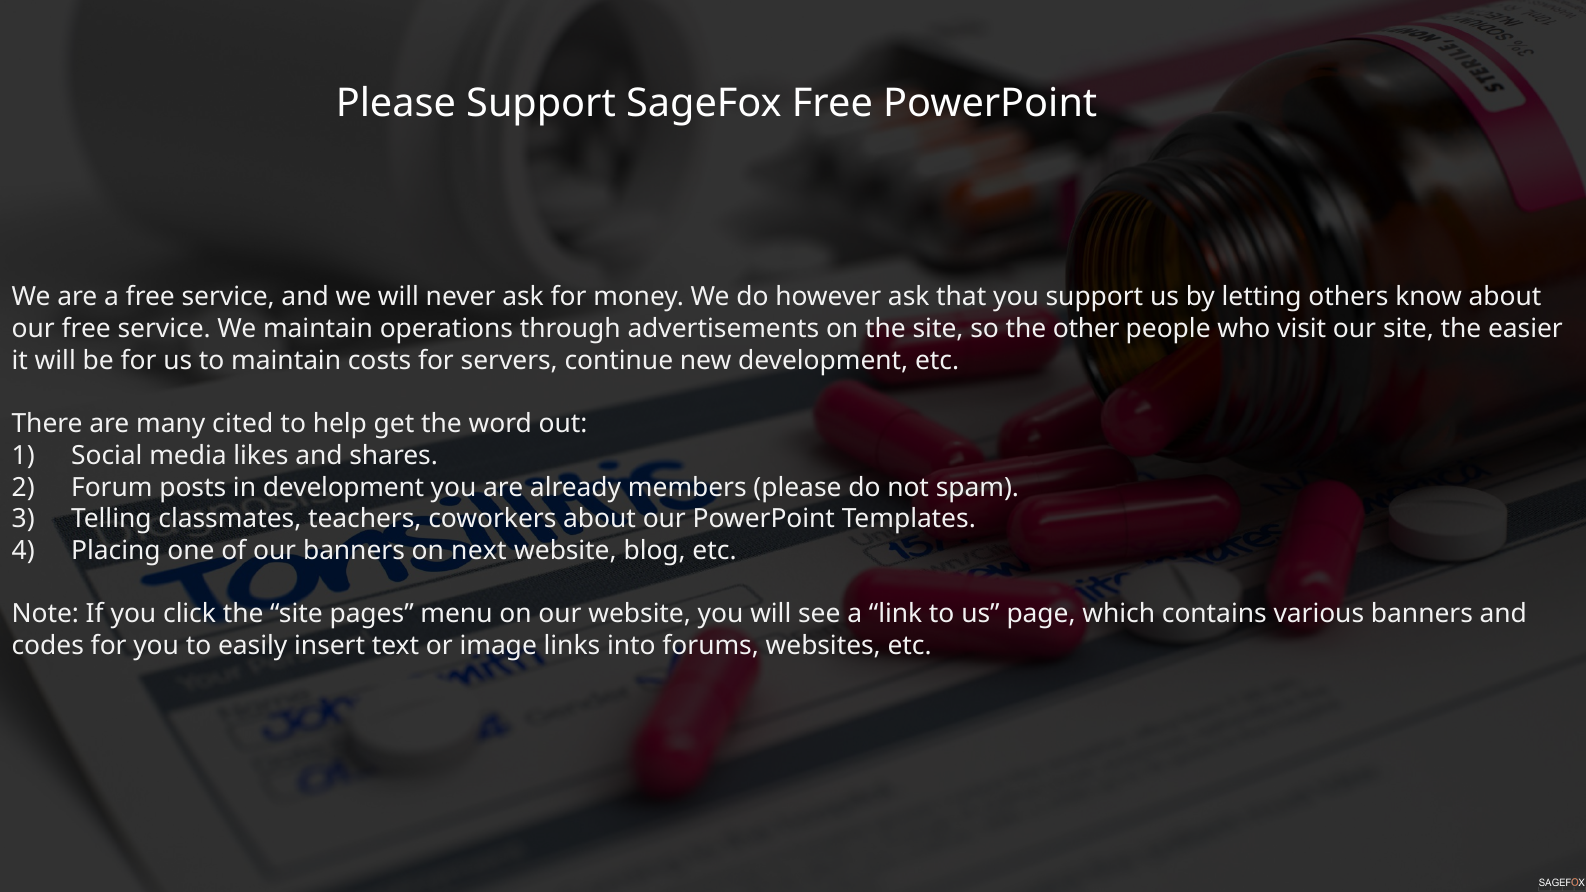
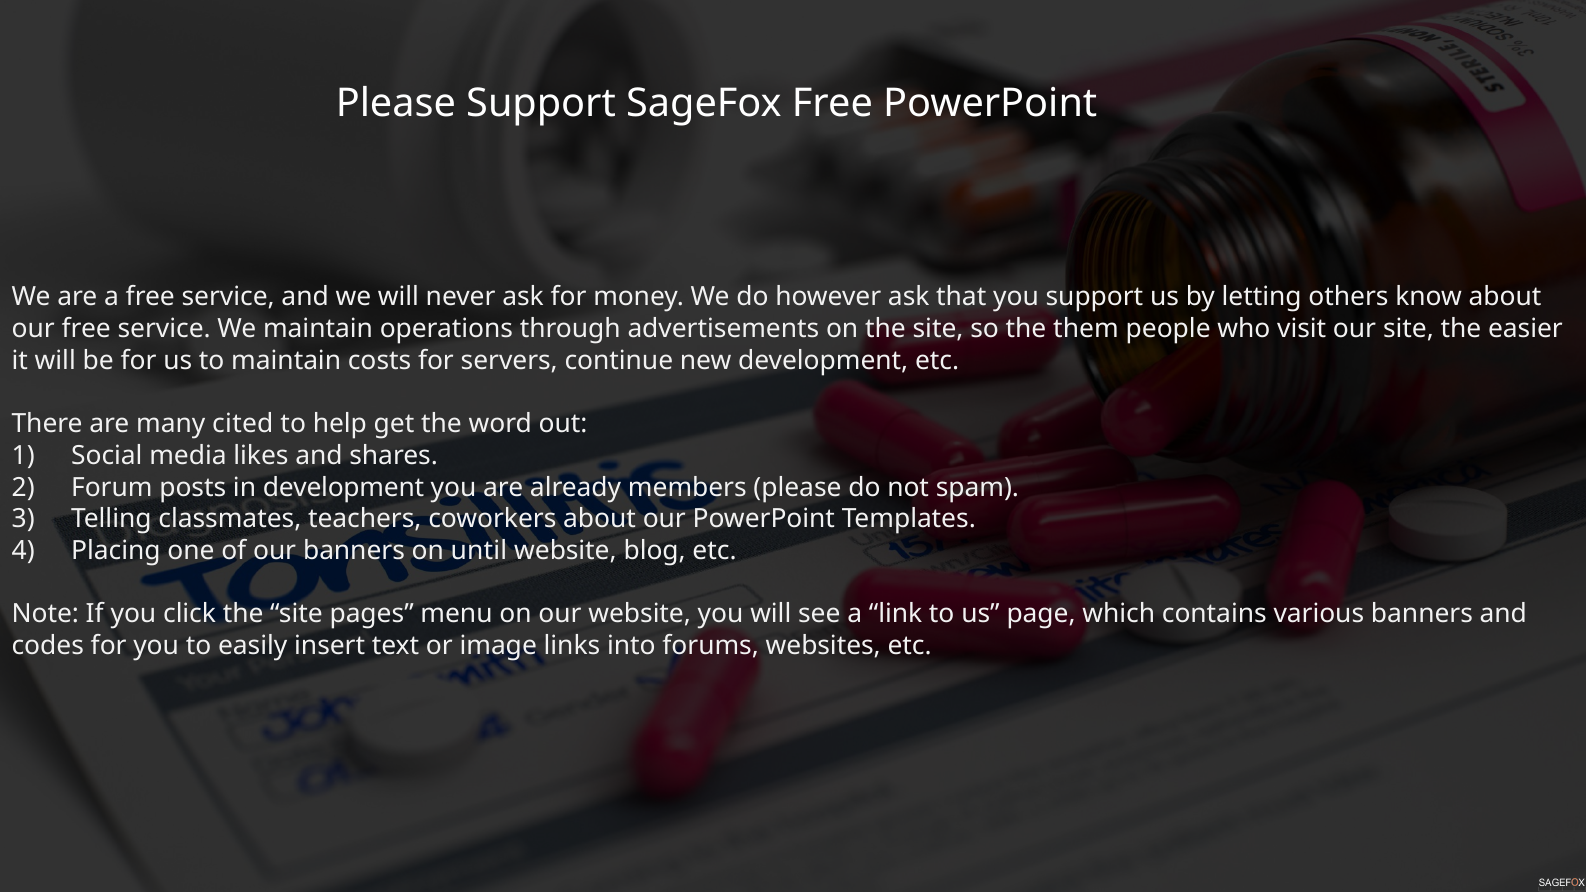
other: other -> them (1086, 329)
next: next -> until (479, 551)
